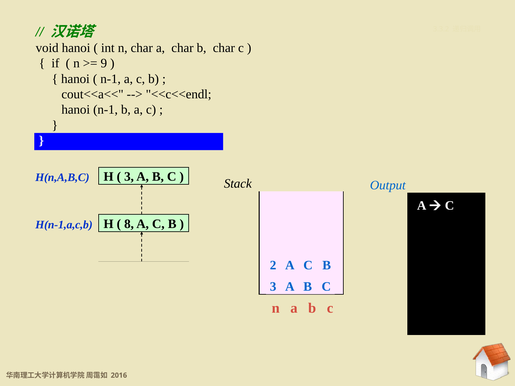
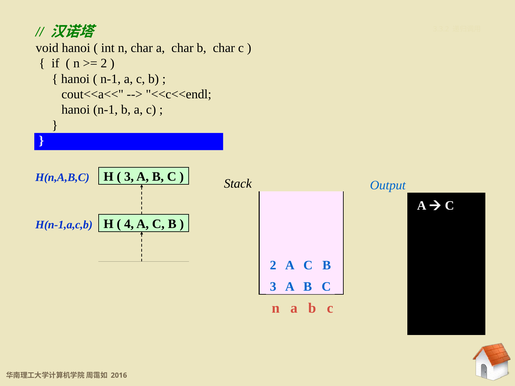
9: 9 -> 2 (104, 63)
8: 8 -> 4 (129, 224)
